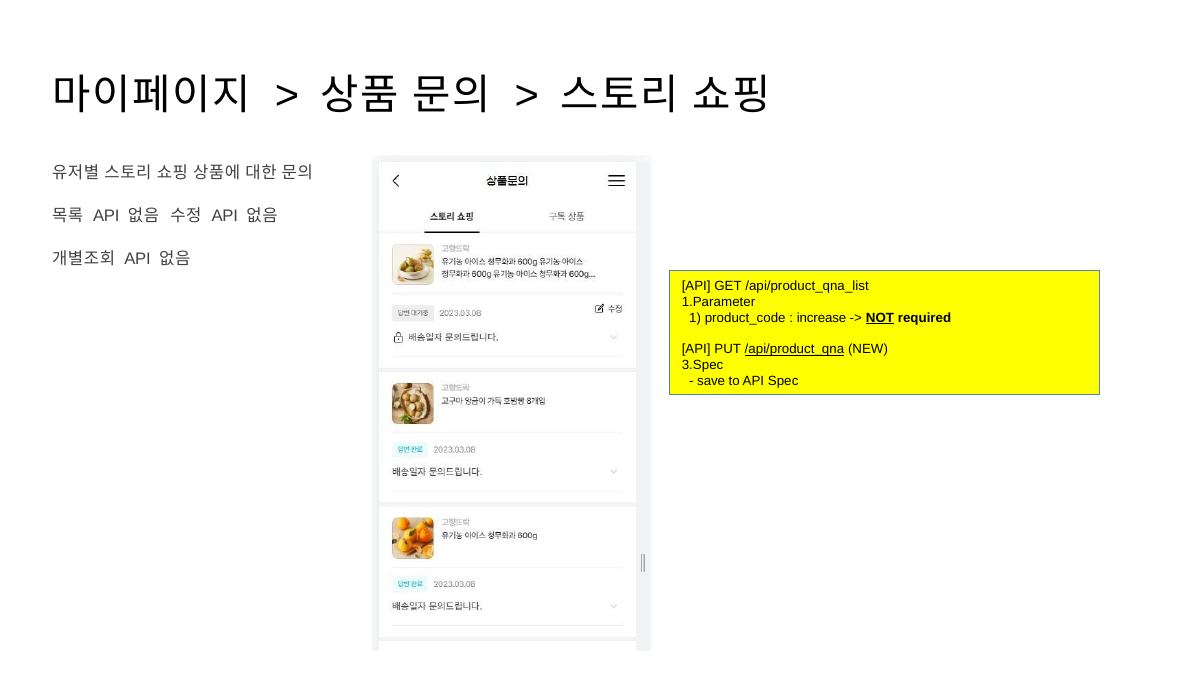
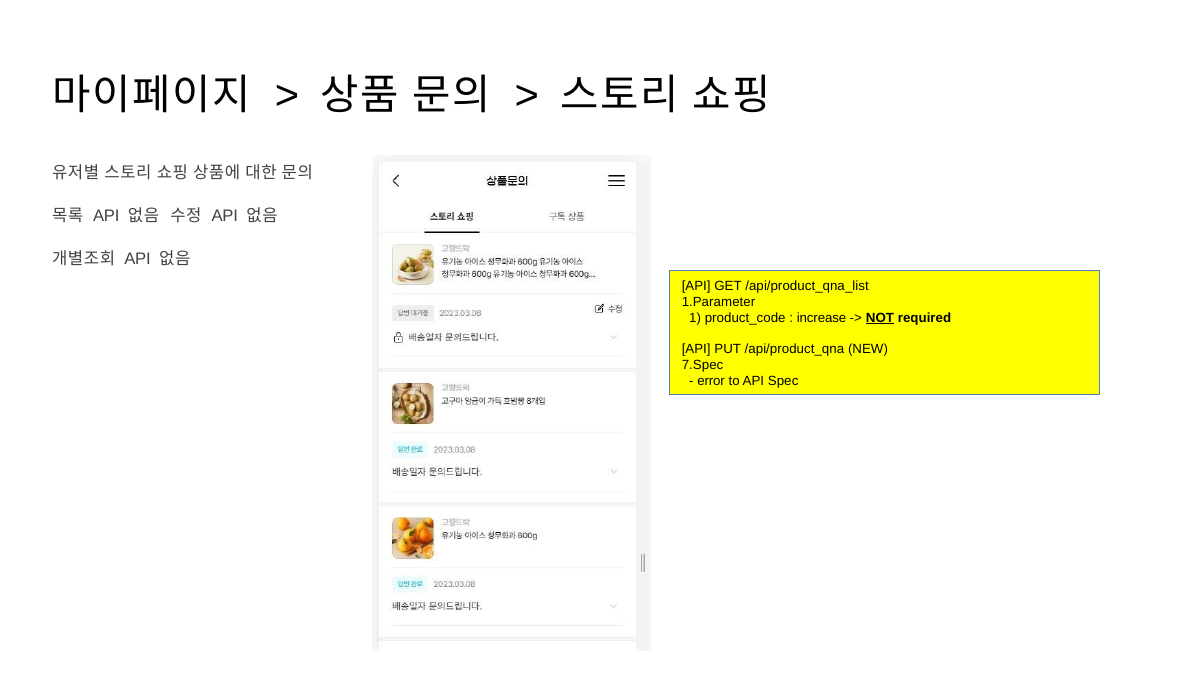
/api/product_qna underline: present -> none (794, 350)
3.Spec: 3.Spec -> 7.Spec (703, 366)
save: save -> error (711, 382)
